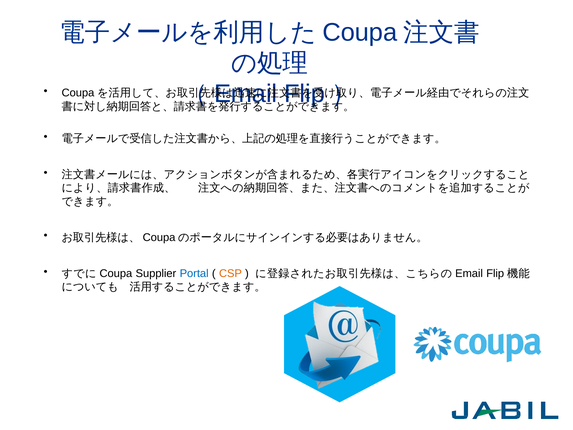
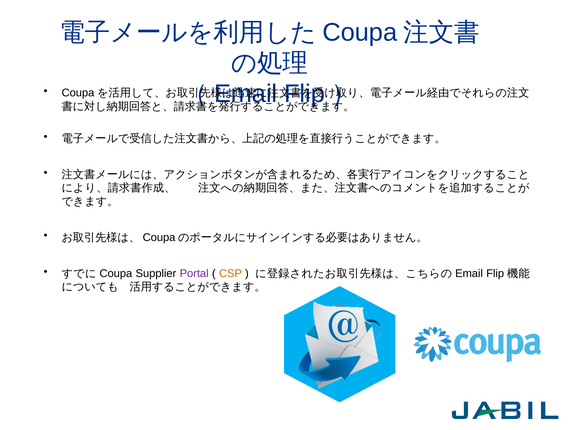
Portal colour: blue -> purple (194, 273)
